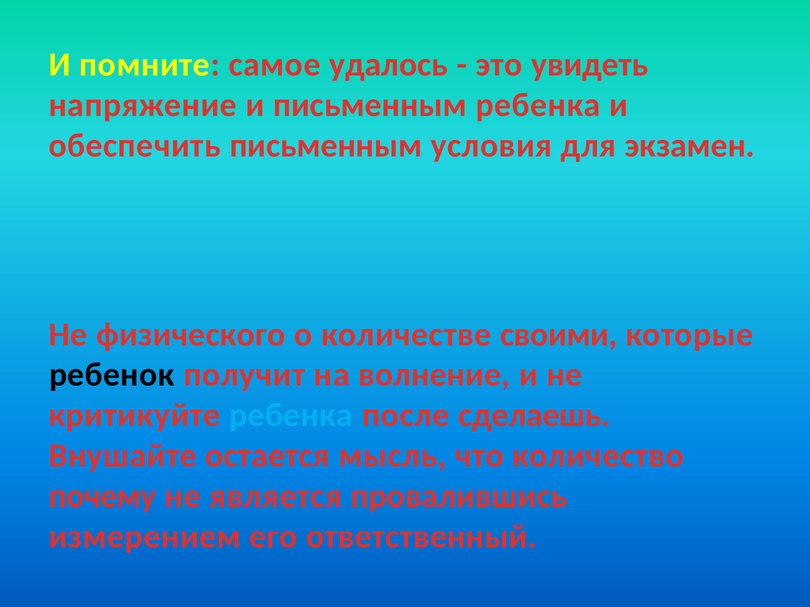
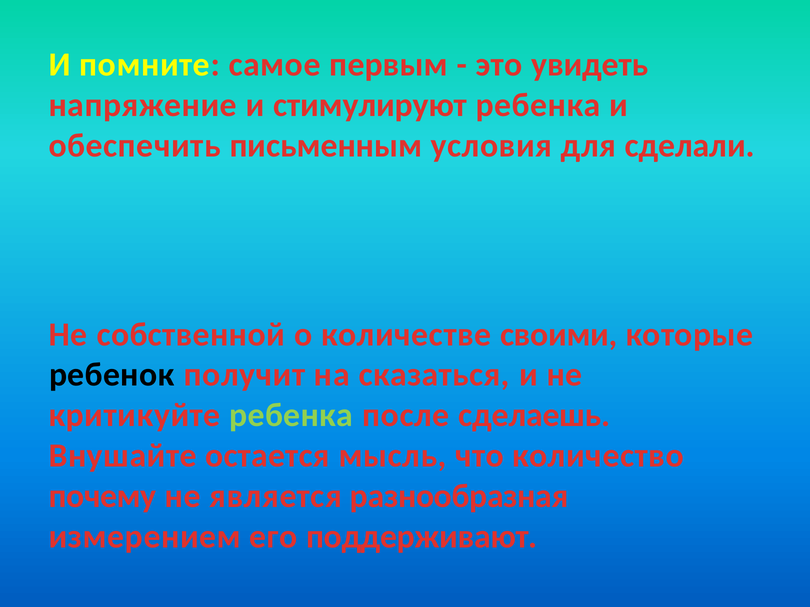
удалось: удалось -> первым (389, 65)
и письменным: письменным -> стимулируют (370, 105)
экзамен: экзамен -> сделали (690, 146)
физического: физического -> собственной (191, 335)
волнение: волнение -> сказаться (434, 375)
ребенка colour: light blue -> light green (291, 416)
провалившись: провалившись -> разнообразная (459, 497)
ответственный: ответственный -> поддерживают (422, 537)
